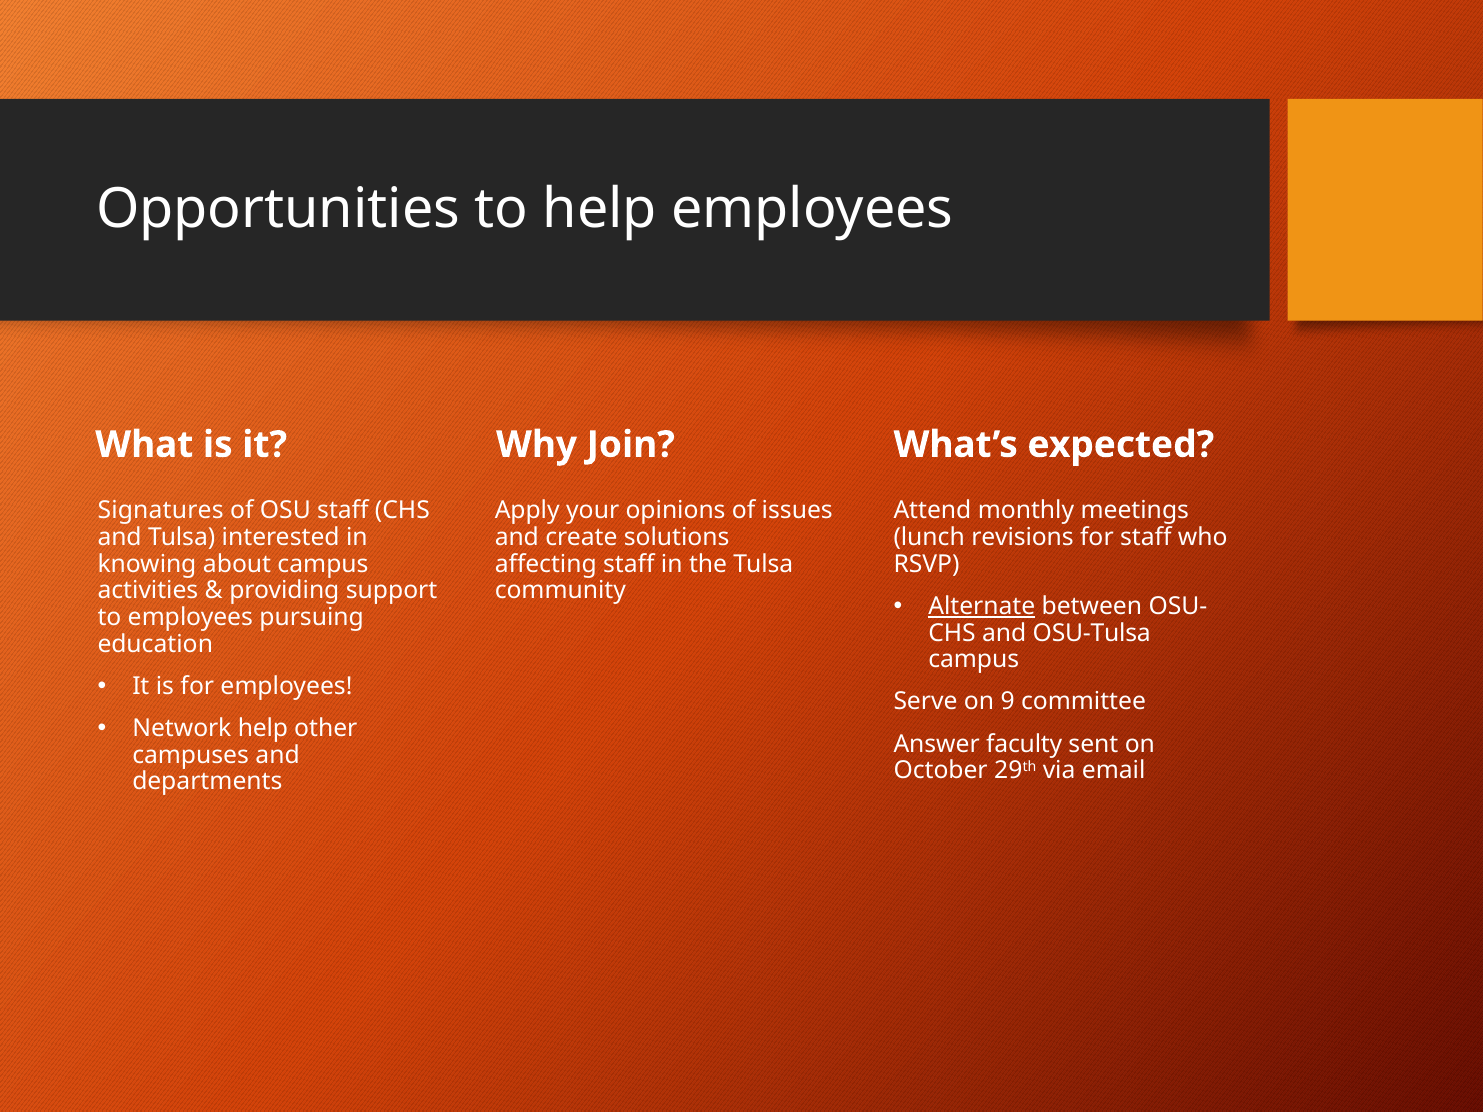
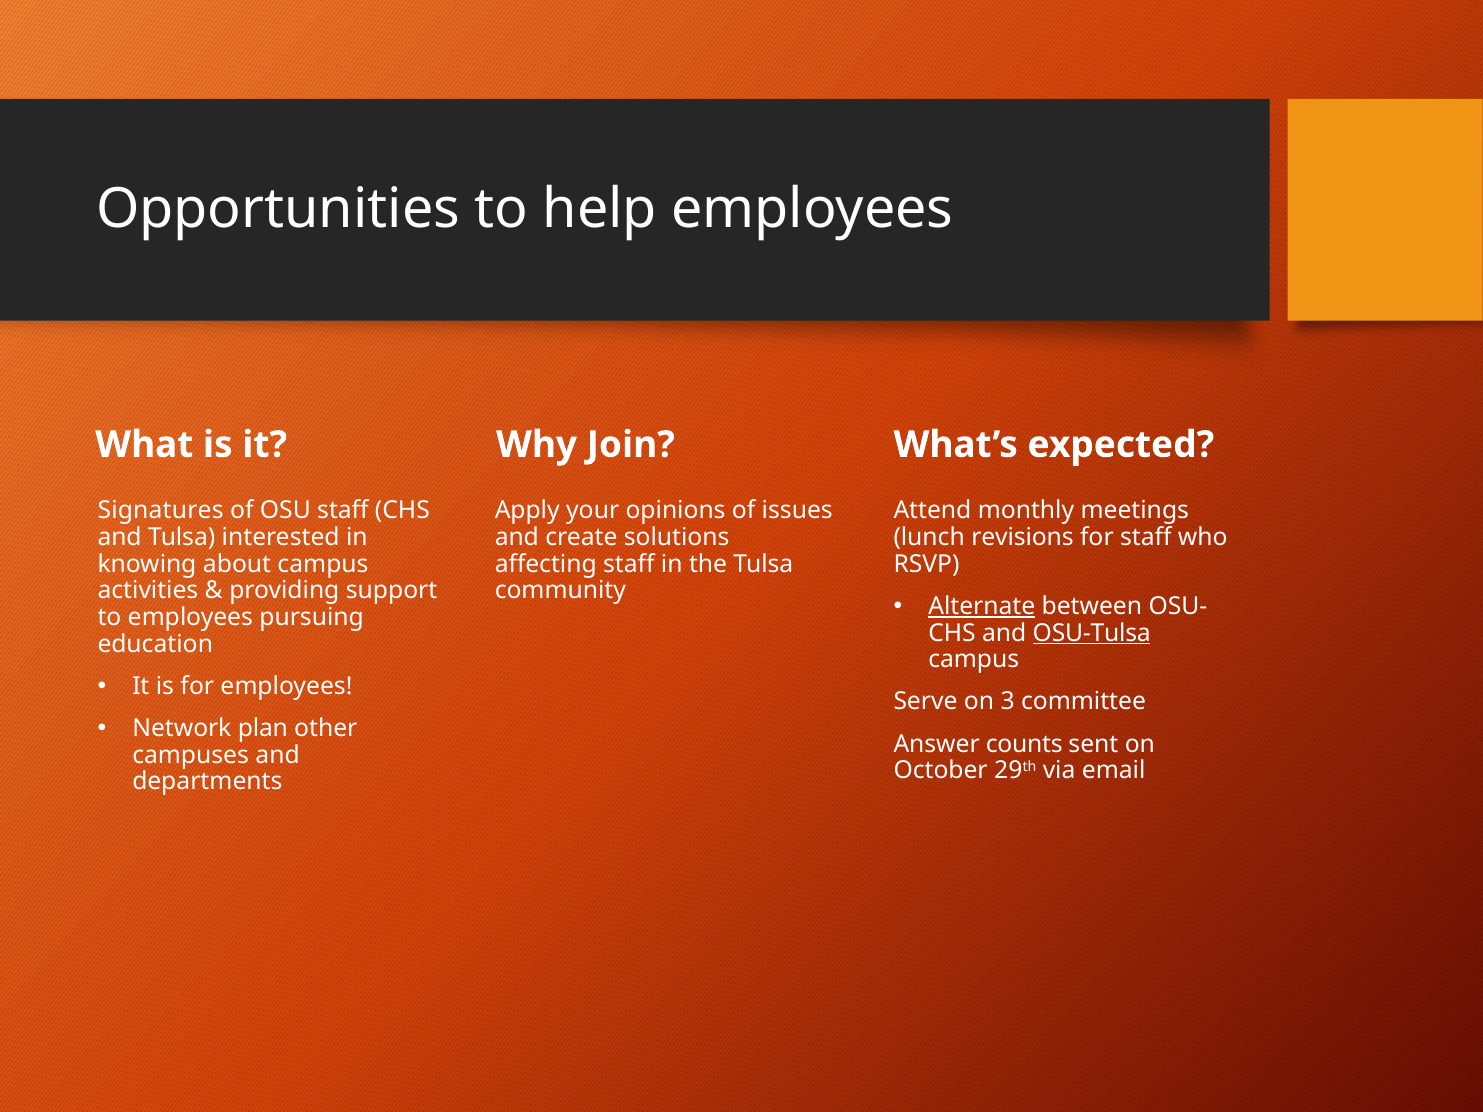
OSU-Tulsa underline: none -> present (1092, 633)
9: 9 -> 3 (1008, 702)
Network help: help -> plan (263, 729)
faculty: faculty -> counts (1024, 744)
